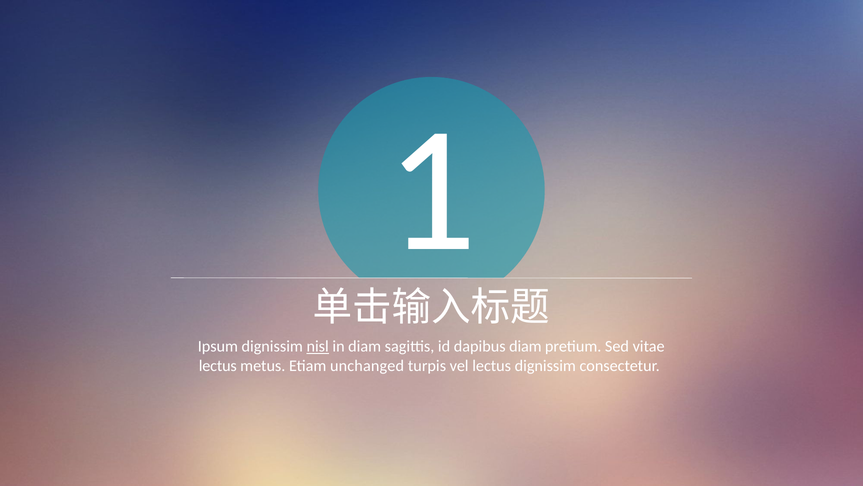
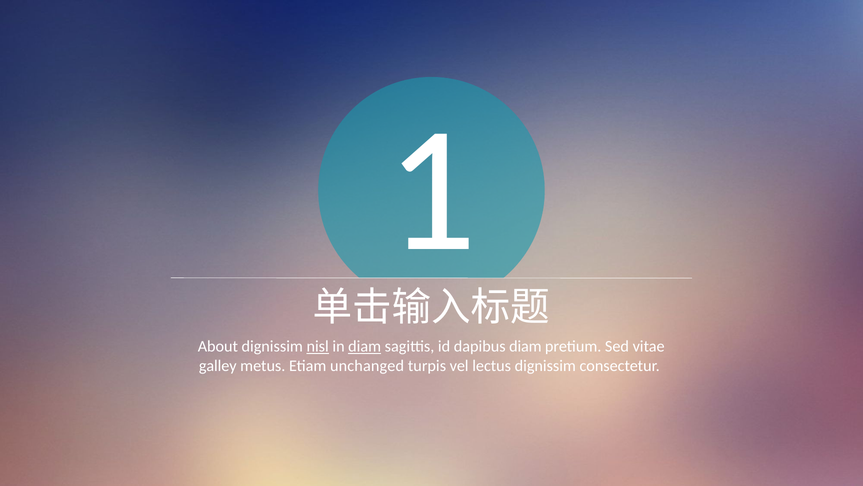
Ipsum: Ipsum -> About (218, 346)
diam underline: none -> present (365, 346)
lectus: lectus -> galley (218, 365)
